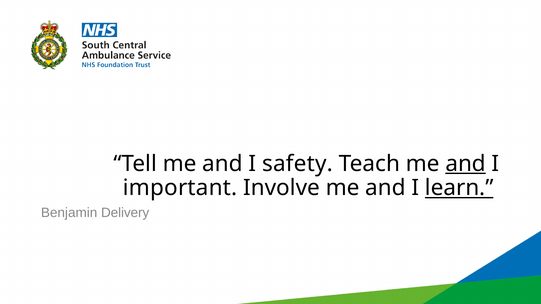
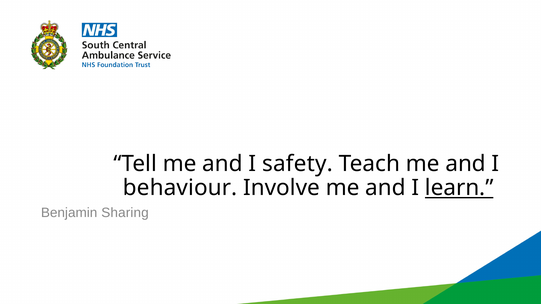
and underline: present -> none (466, 164)
important: important -> behaviour (180, 188)
Delivery: Delivery -> Sharing (125, 213)
